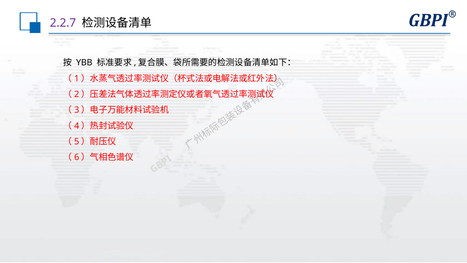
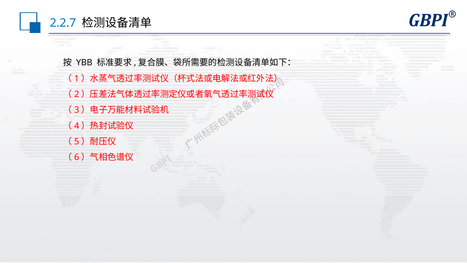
2.2.7 colour: purple -> blue (63, 23)
